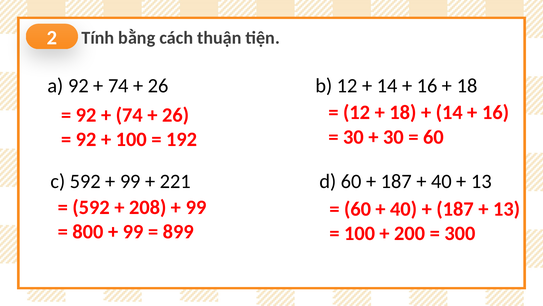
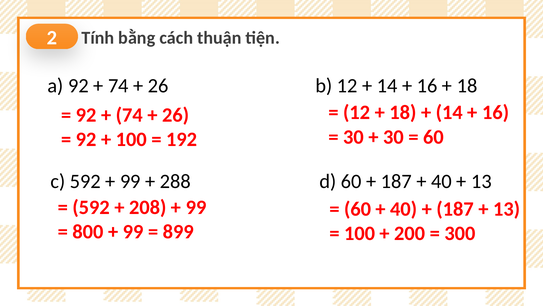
221: 221 -> 288 (175, 181)
